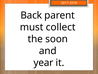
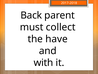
soon: soon -> have (56, 39)
year: year -> with (43, 62)
